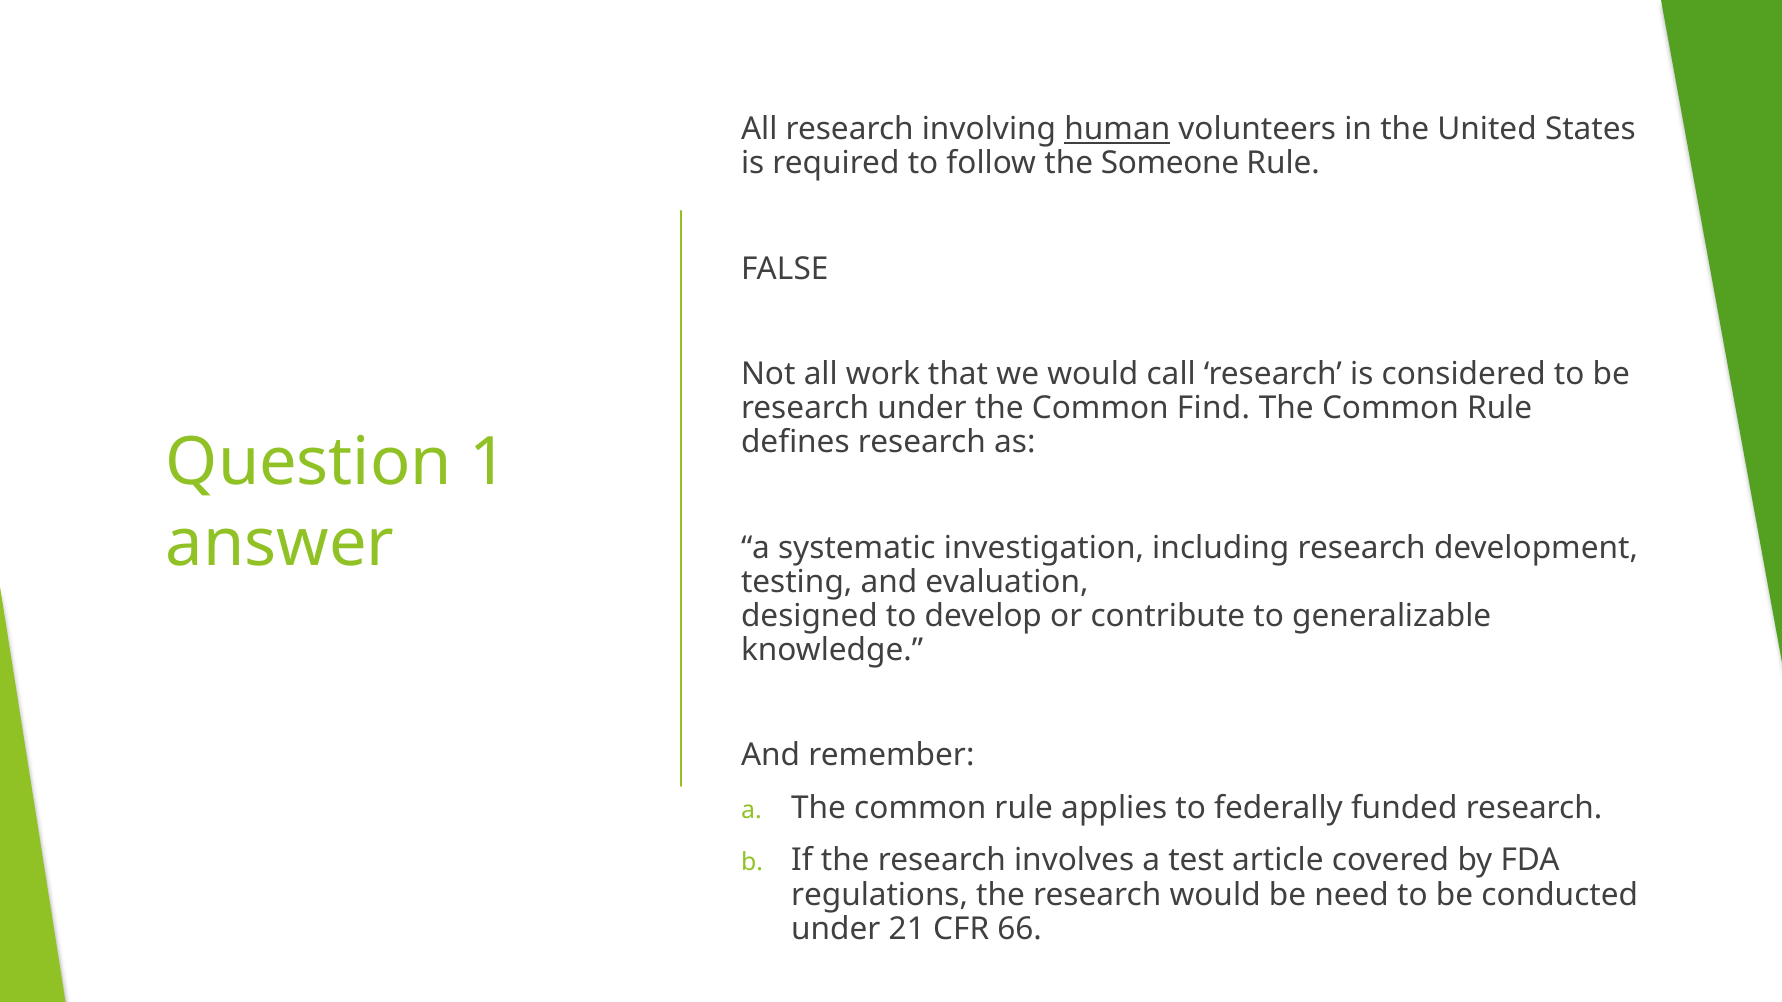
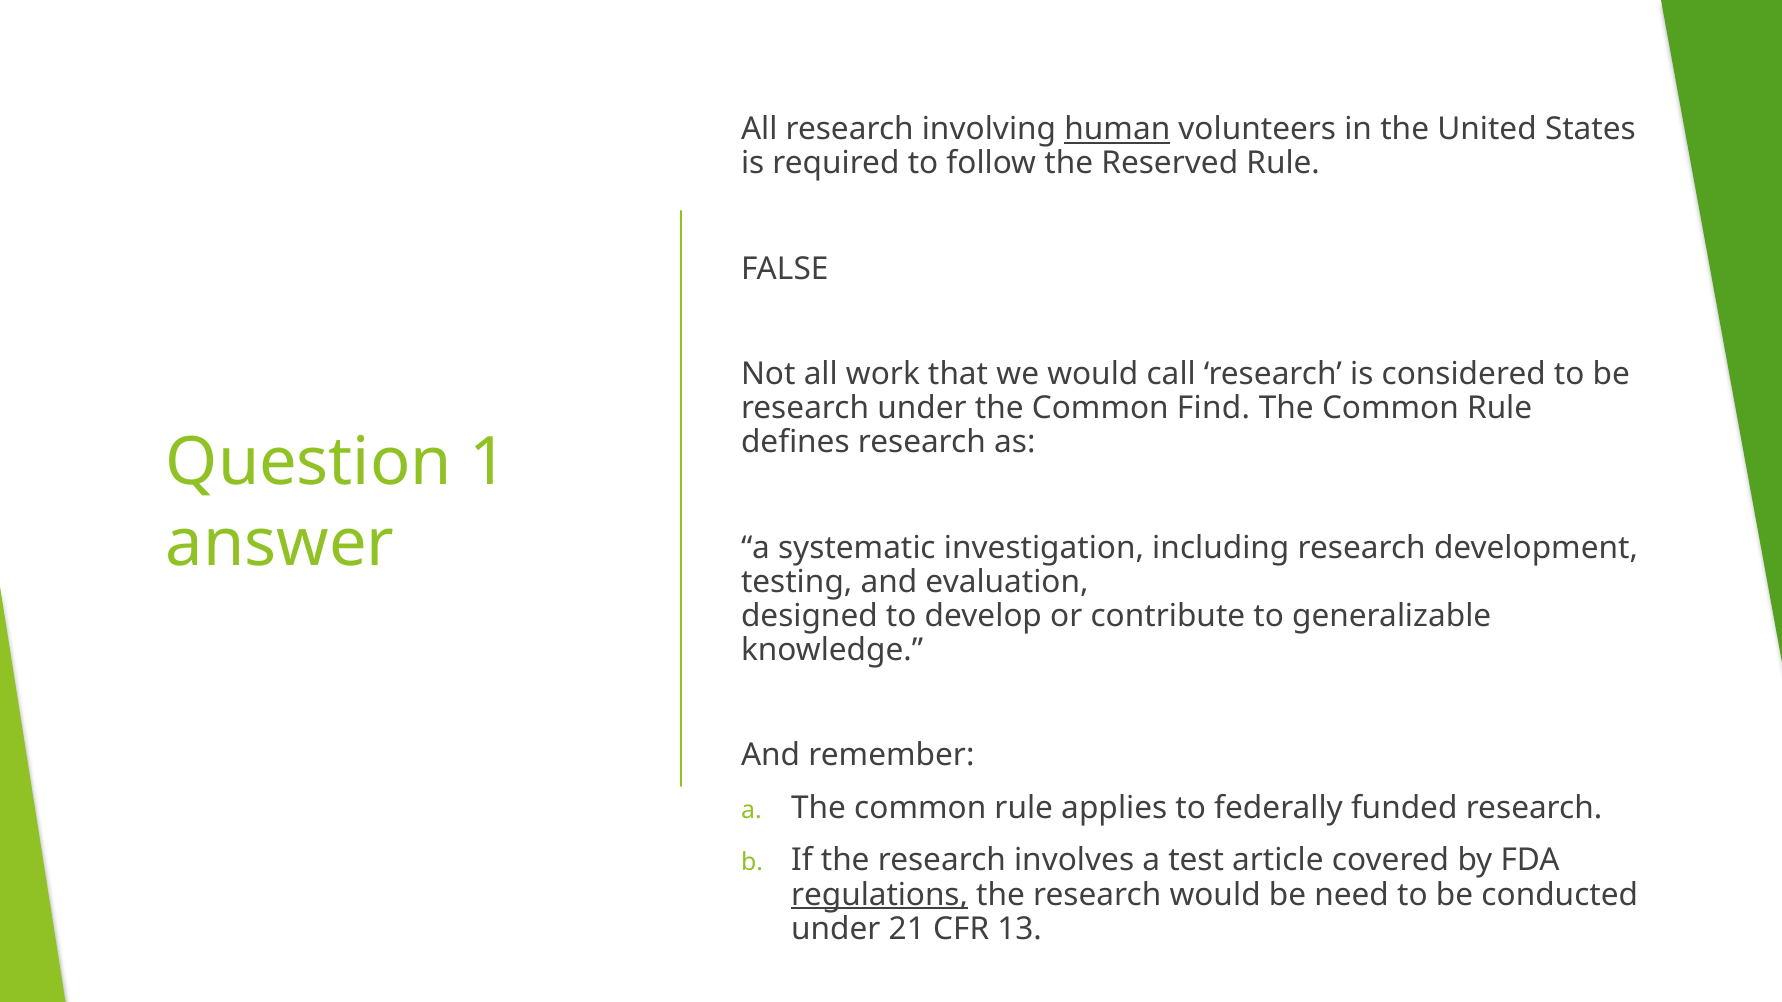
Someone: Someone -> Reserved (1170, 164)
regulations underline: none -> present (880, 895)
66: 66 -> 13 (1020, 929)
